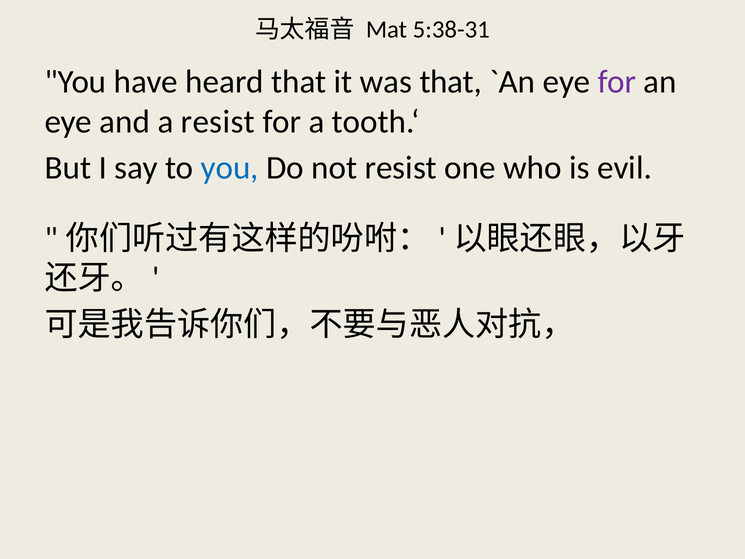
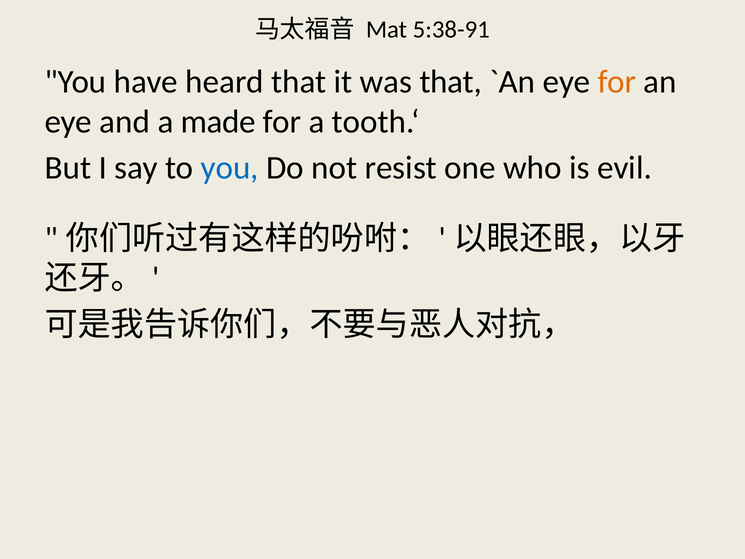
5:38-31: 5:38-31 -> 5:38-91 (451, 30)
for colour: purple -> orange (617, 82)
a resist: resist -> made (218, 122)
